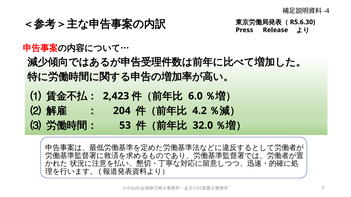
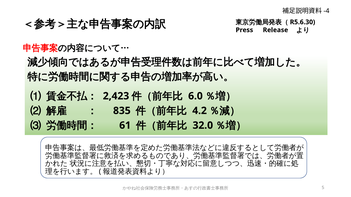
204: 204 -> 835 (122, 111)
53: 53 -> 61 (125, 126)
